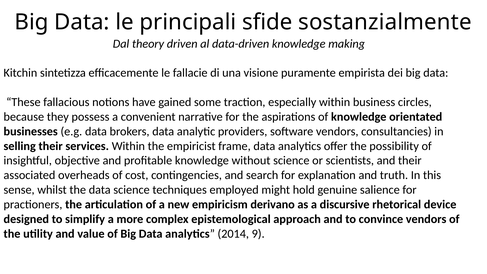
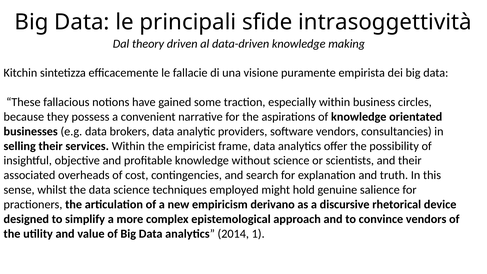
sostanzialmente: sostanzialmente -> intrasoggettività (385, 22)
9: 9 -> 1 (258, 234)
